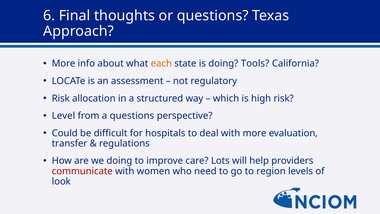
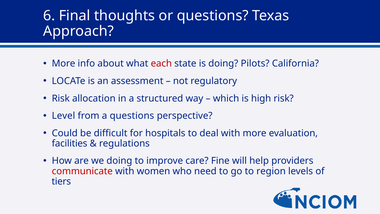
each colour: orange -> red (161, 64)
Tools: Tools -> Pilots (255, 64)
transfer: transfer -> facilities (70, 143)
Lots: Lots -> Fine (220, 161)
look: look -> tiers (61, 181)
